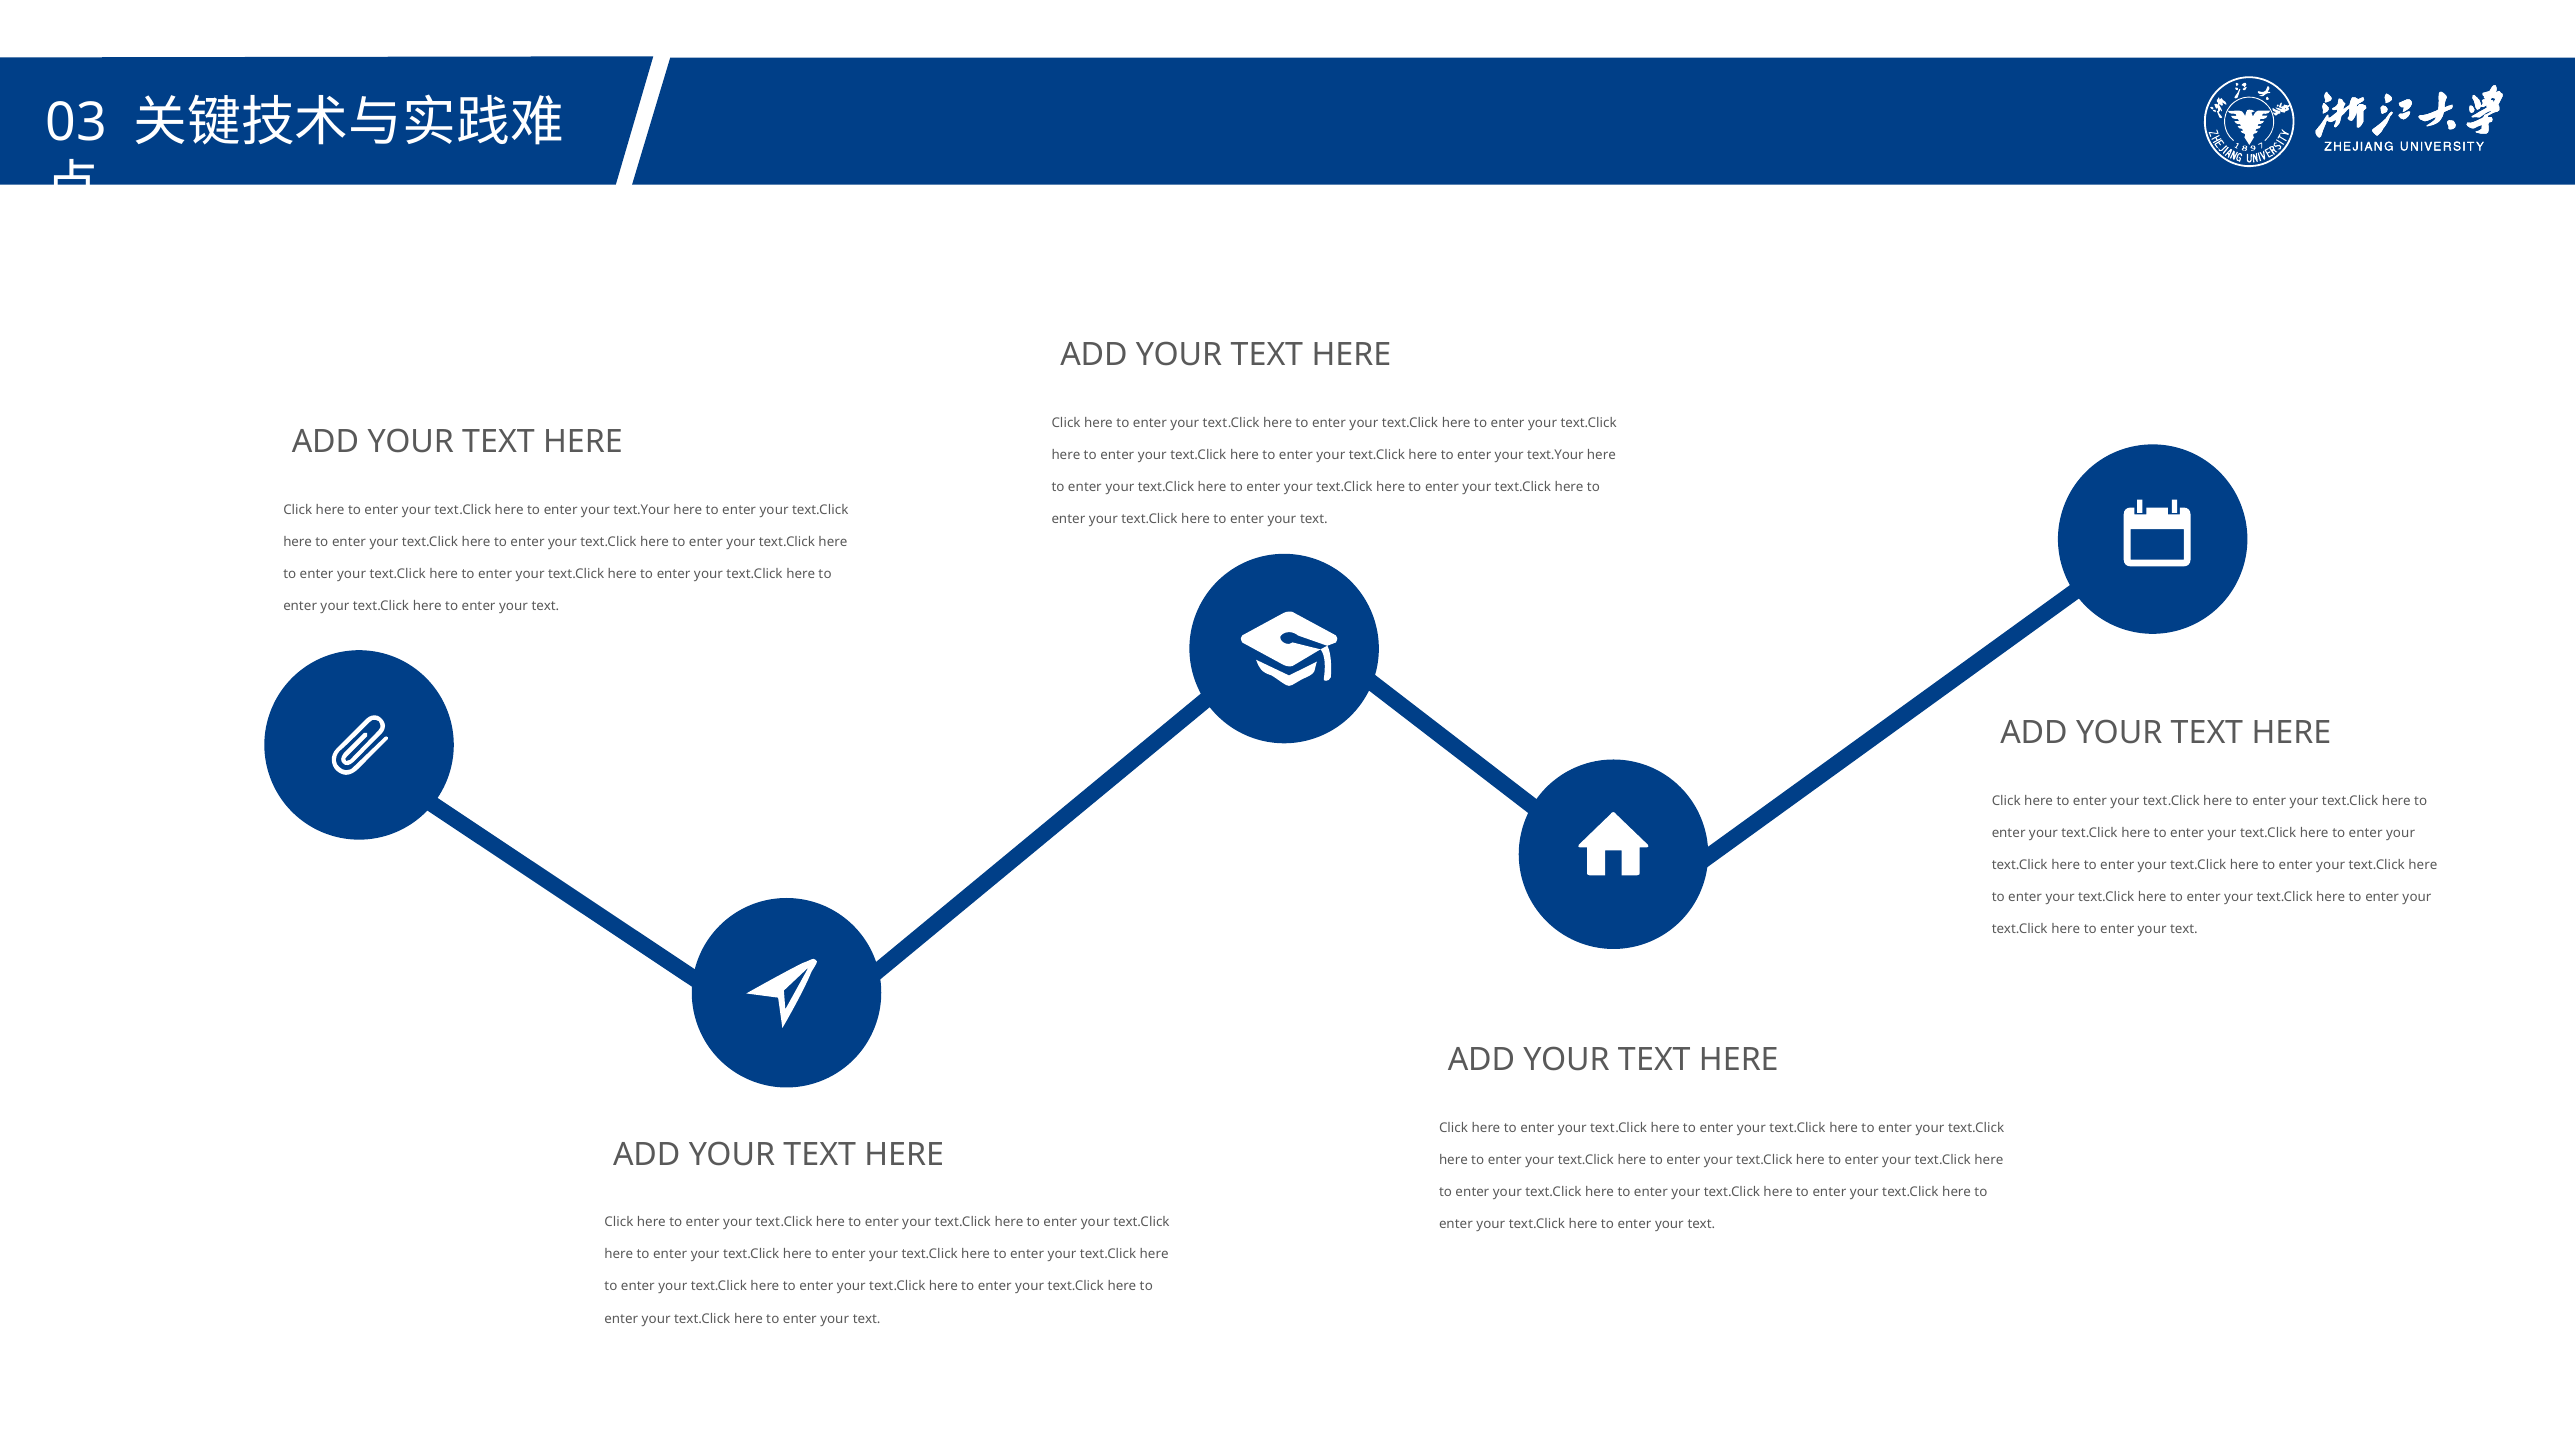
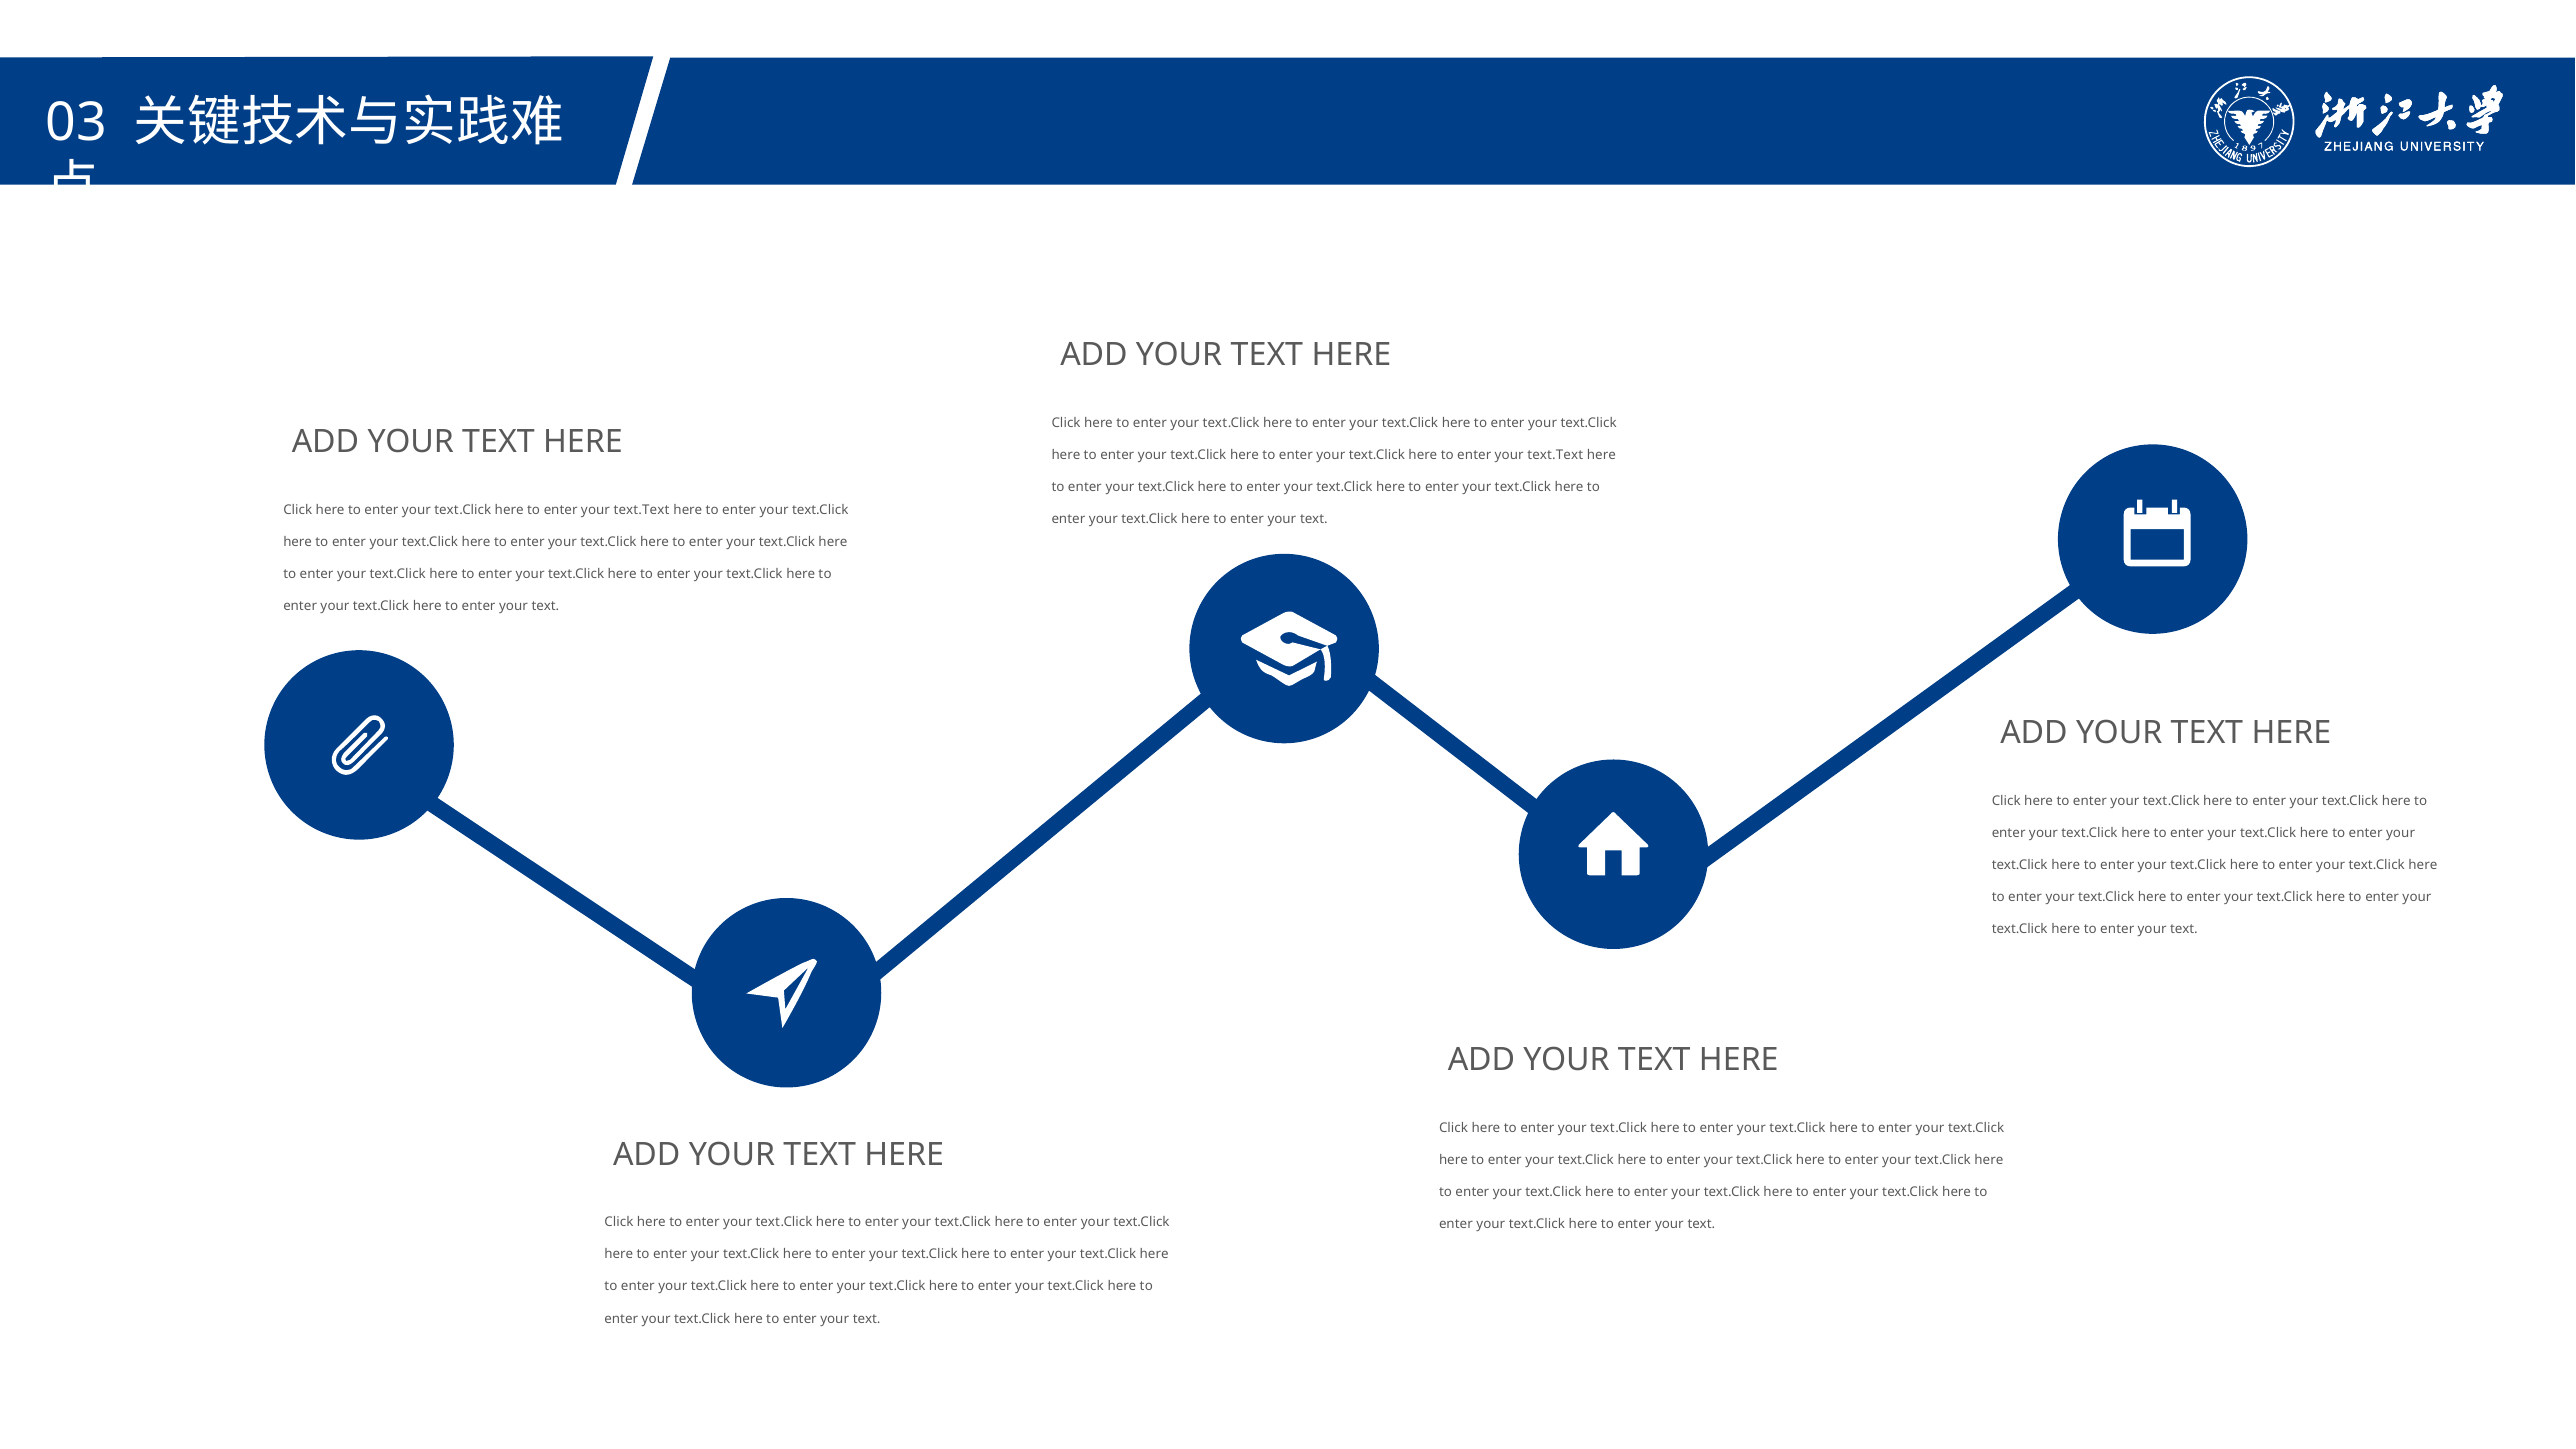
text.Your: text.Your -> text.Text (1555, 455)
text.Your: text.Your -> text.Text (642, 510)
